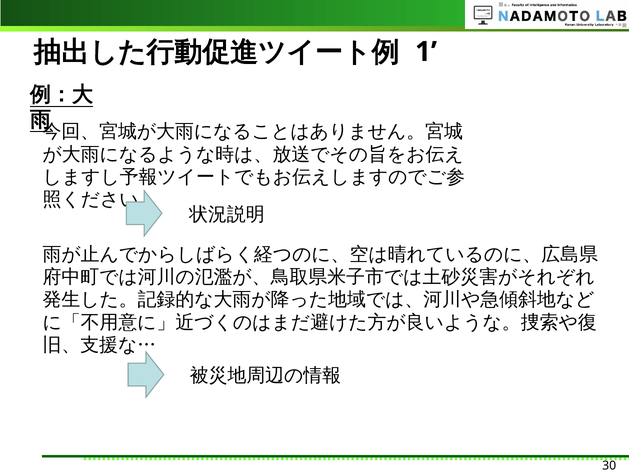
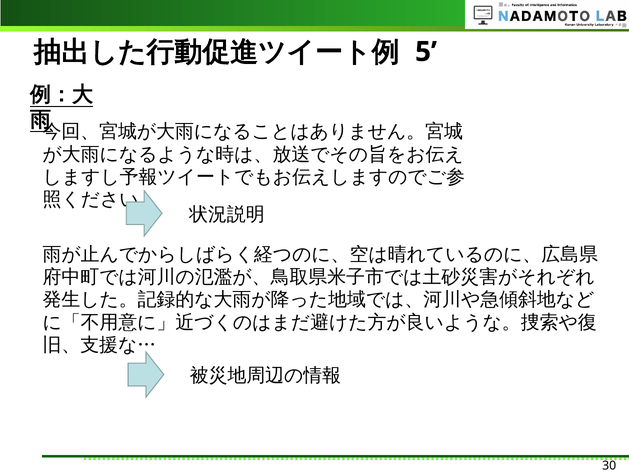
1: 1 -> 5 (426, 52)
